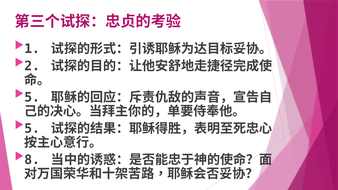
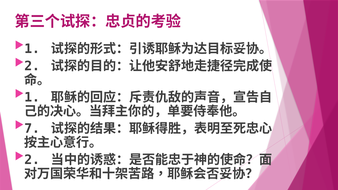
5: 5 -> 1 (32, 97)
5: 5 -> 7 (32, 129)
8: 8 -> 2 (32, 160)
